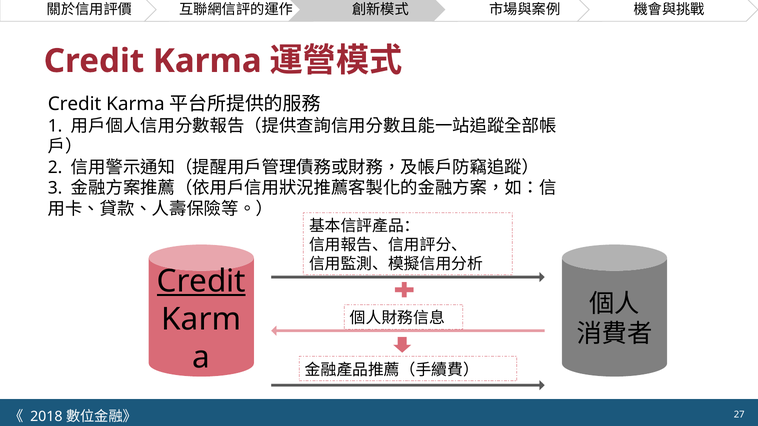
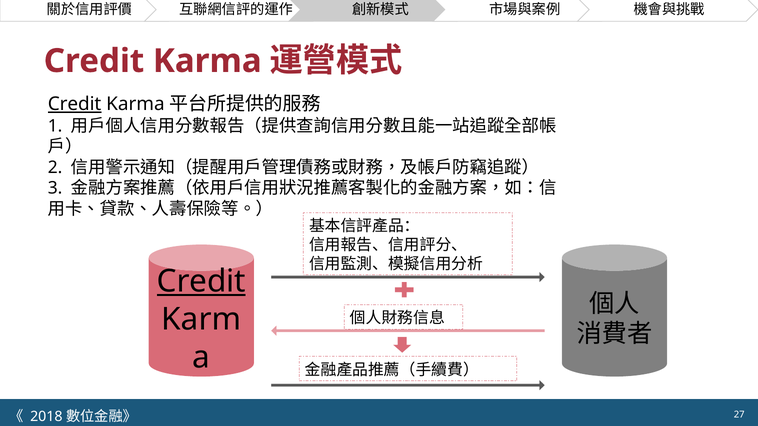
Credit underline: none -> present (75, 104)
